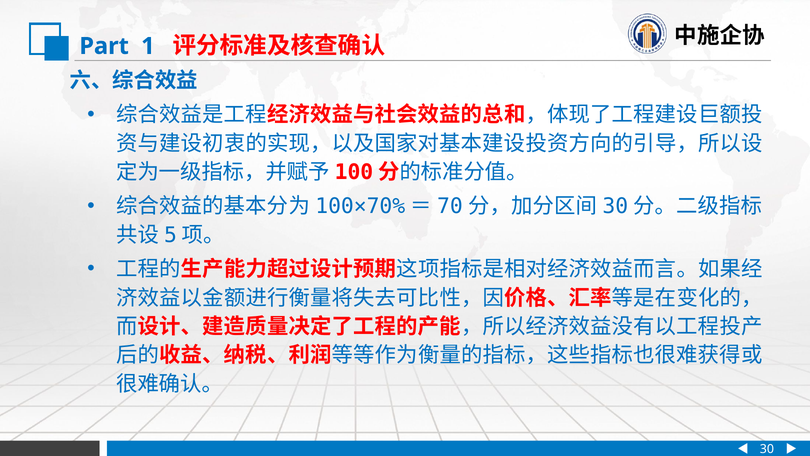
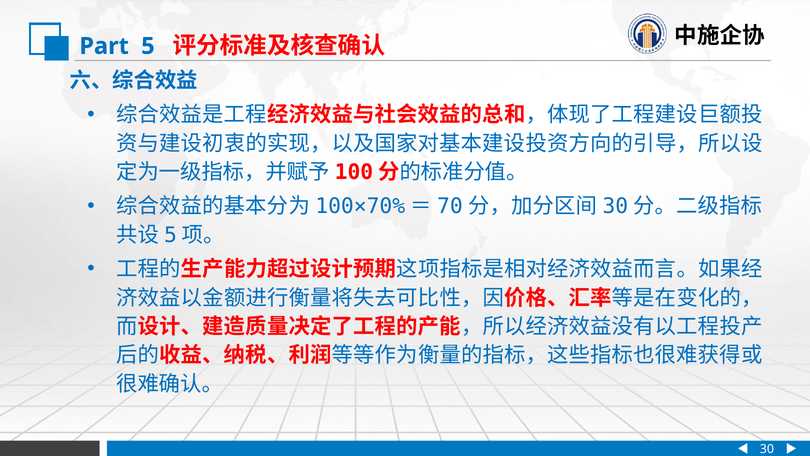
1: 1 -> 5 (148, 46)
